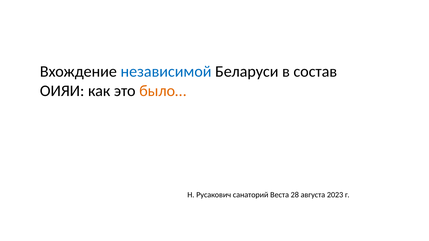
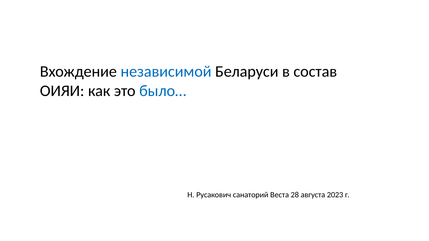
было… colour: orange -> blue (163, 91)
